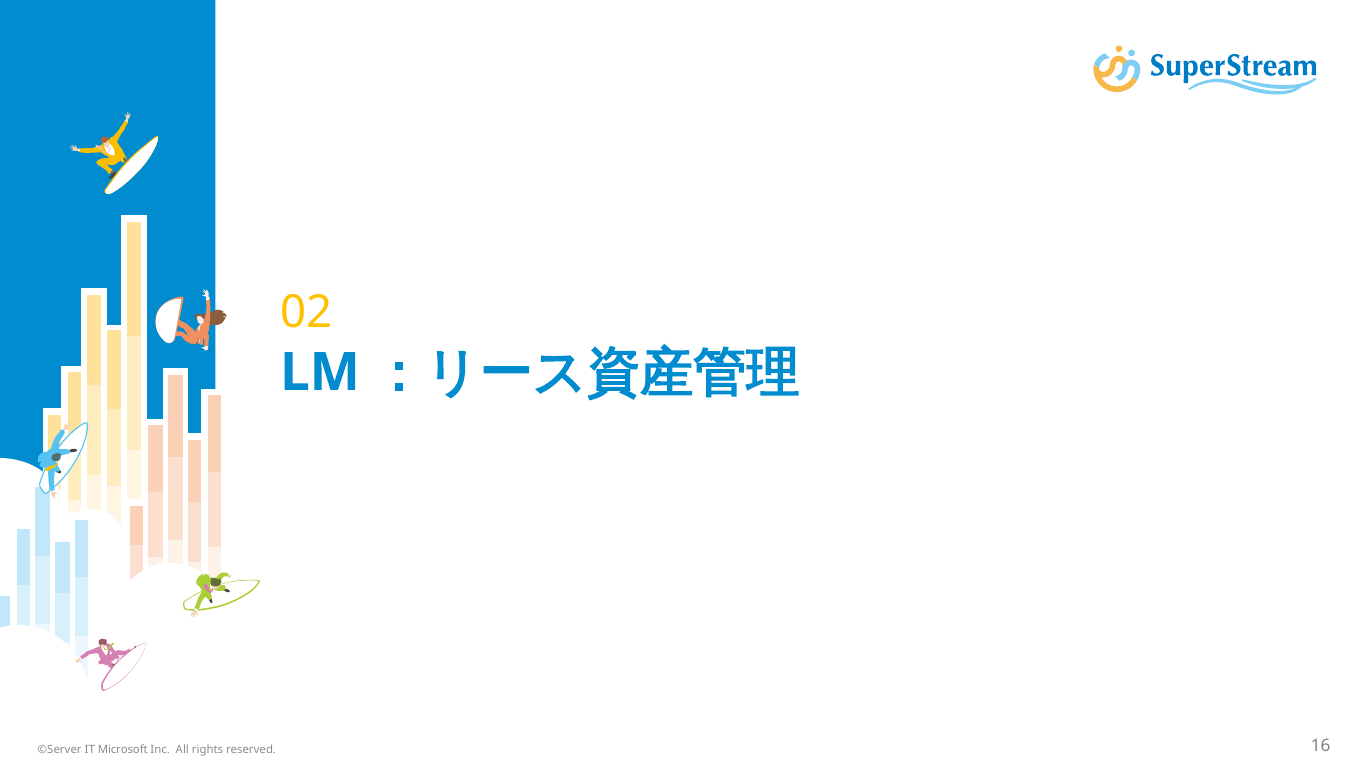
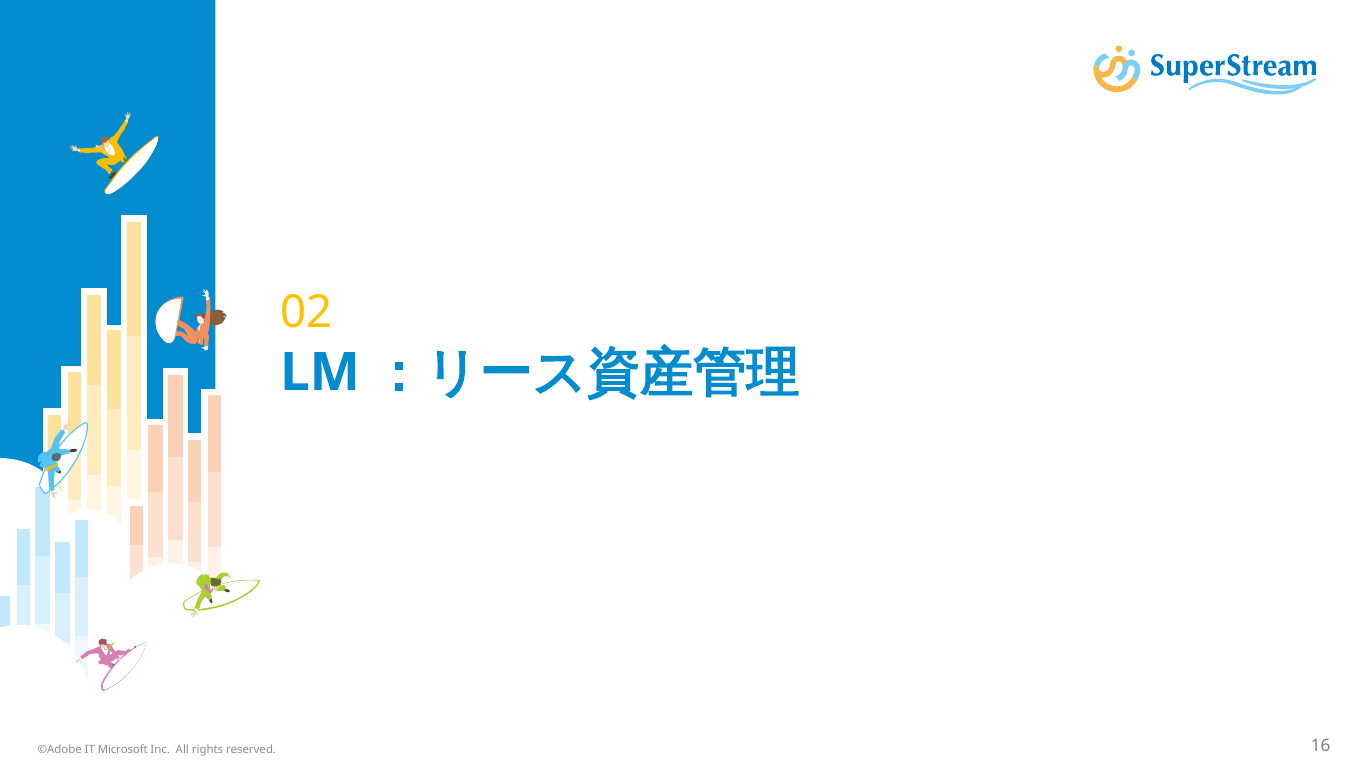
©Server: ©Server -> ©Adobe (60, 750)
